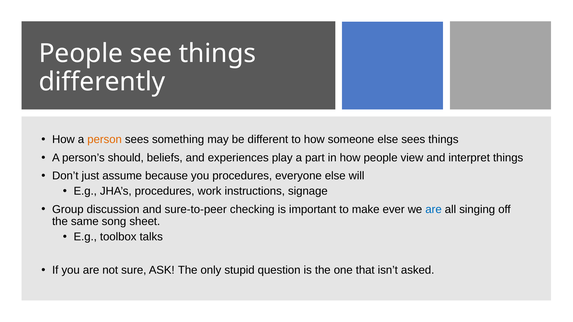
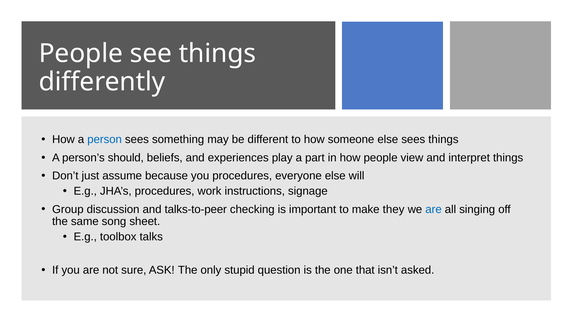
person colour: orange -> blue (105, 140)
sure-to-peer: sure-to-peer -> talks-to-peer (196, 210)
ever: ever -> they (394, 210)
